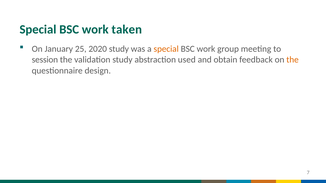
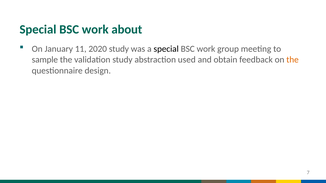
taken: taken -> about (127, 30)
25: 25 -> 11 (81, 49)
special colour: orange -> black (166, 49)
session: session -> sample (45, 60)
